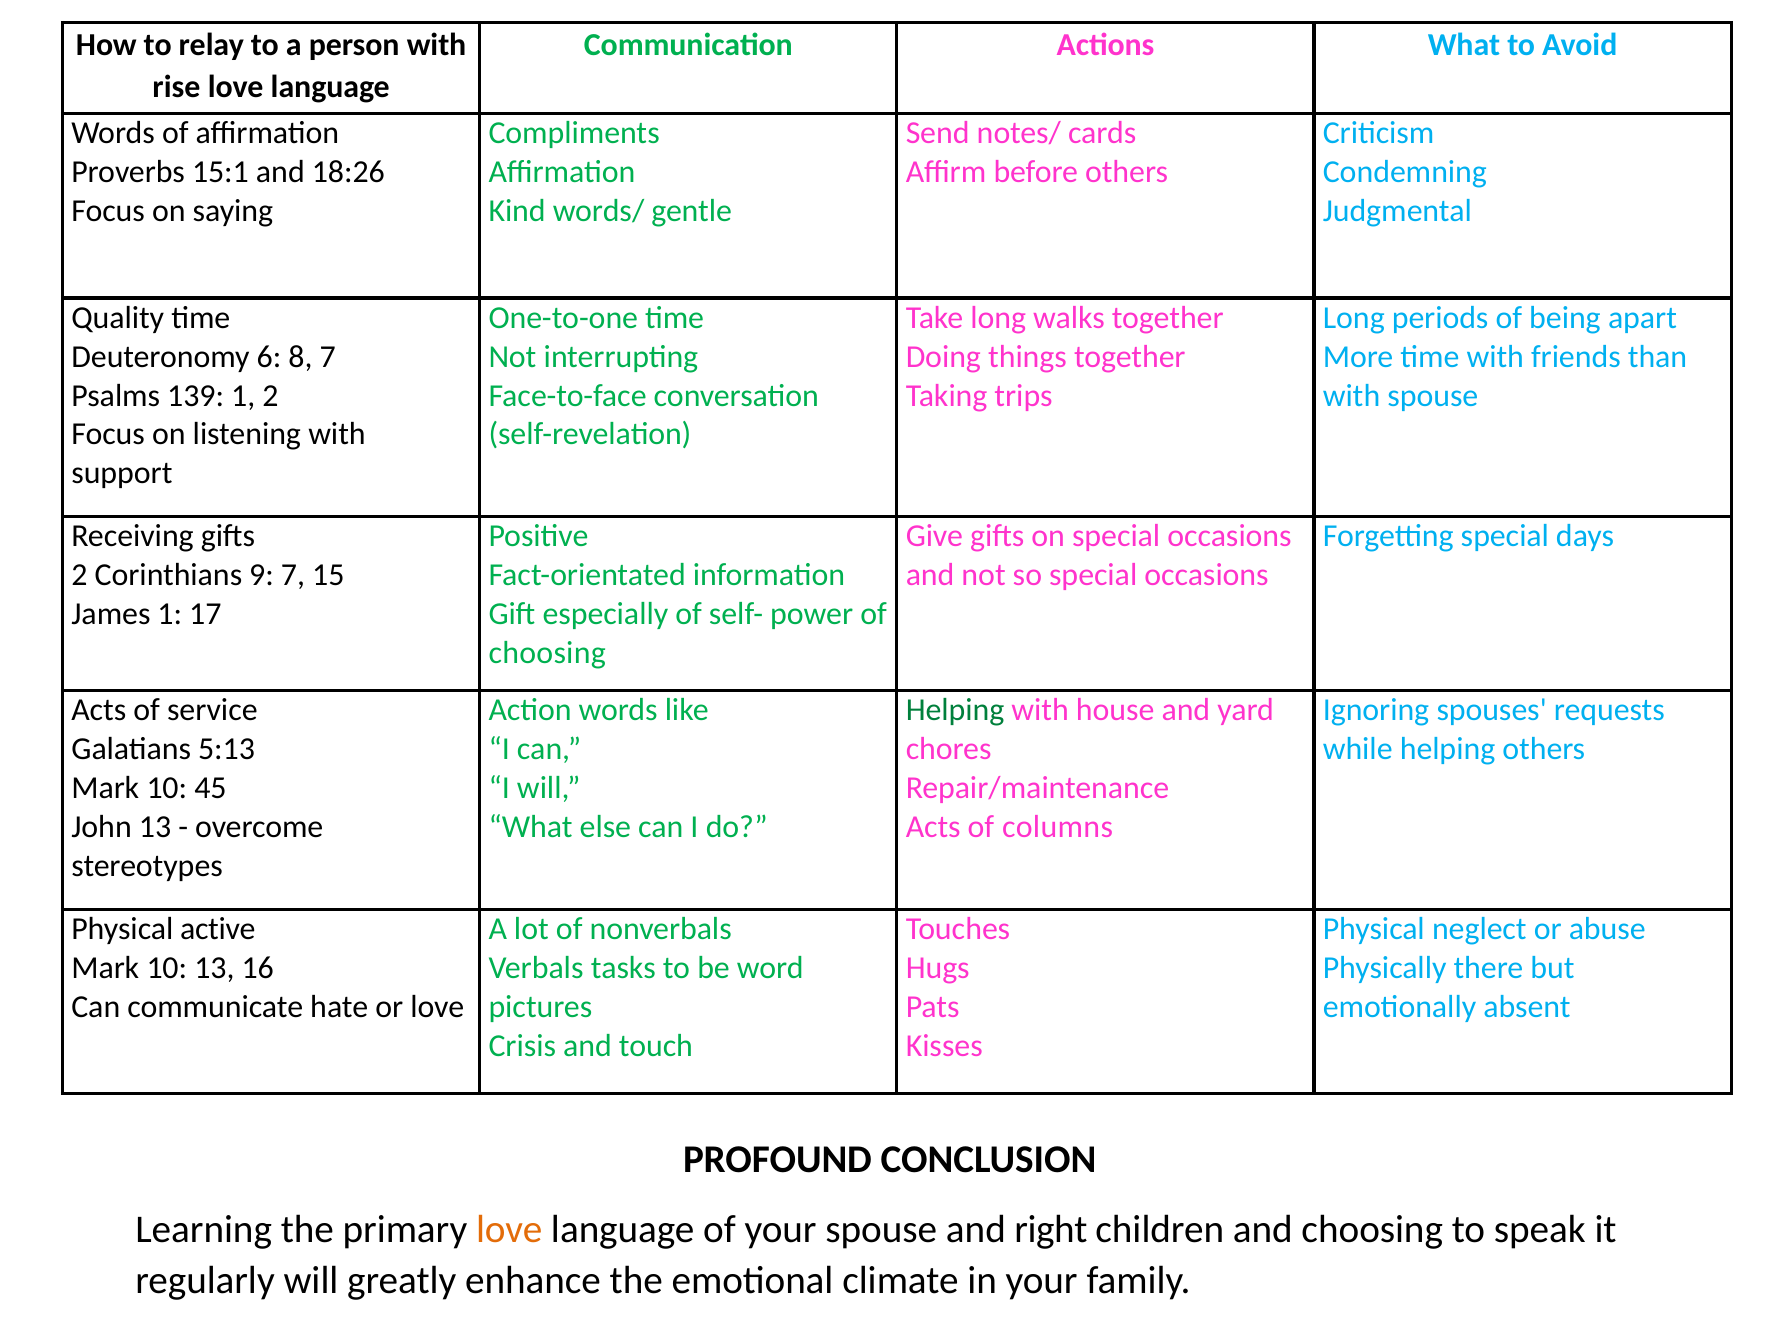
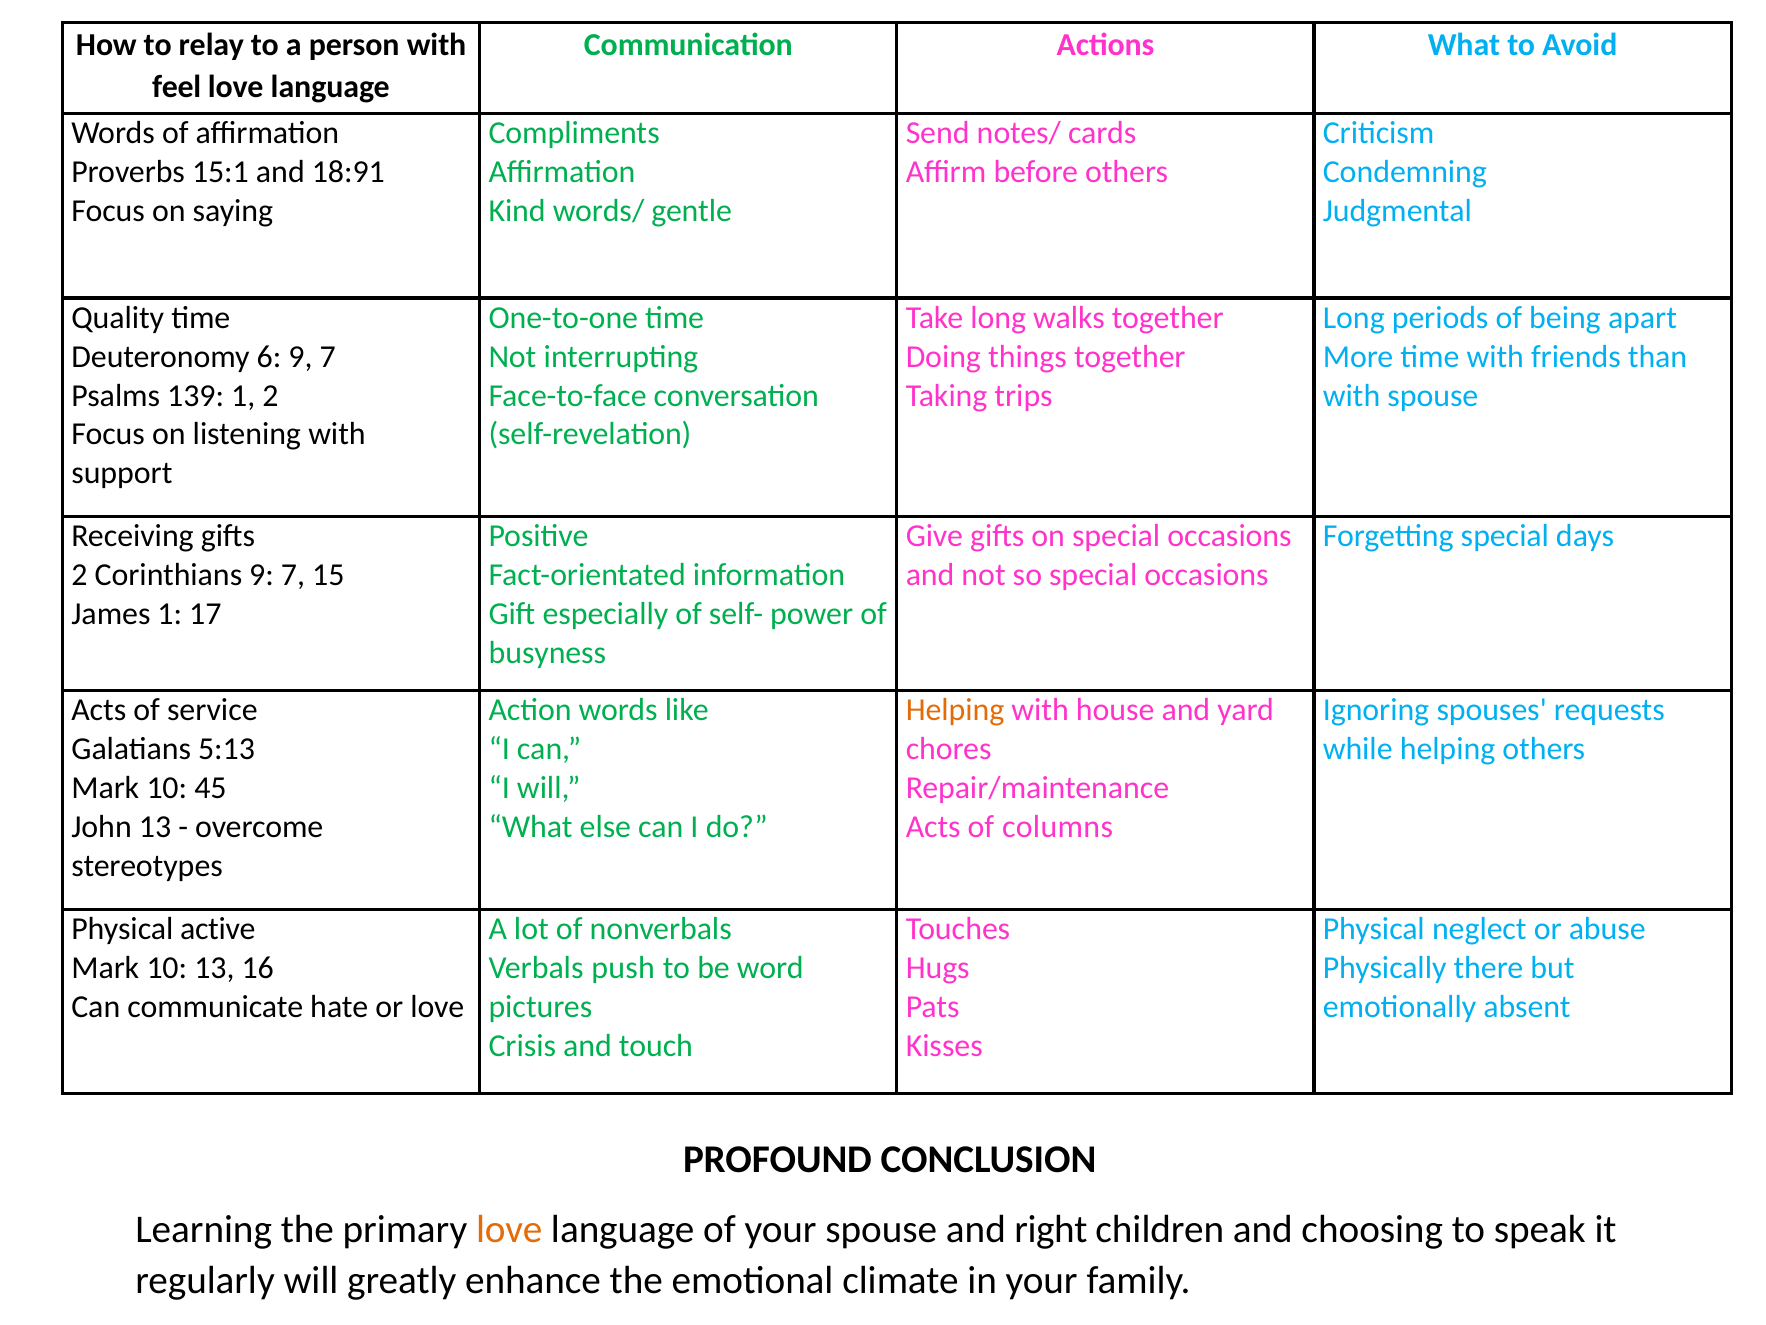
rise: rise -> feel (177, 87)
18:26: 18:26 -> 18:91 (348, 172)
6 8: 8 -> 9 (300, 357)
choosing: choosing -> busyness (547, 653)
Helping colour: green -> orange (955, 710)
tasks: tasks -> push (623, 968)
